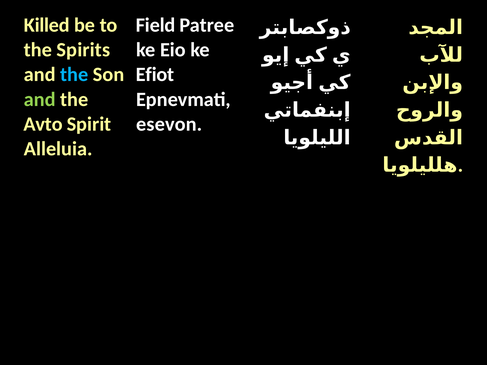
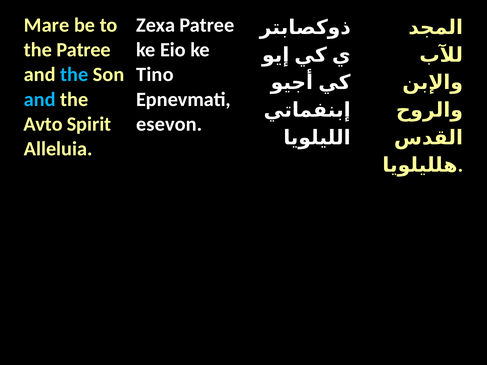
Killed: Killed -> Mare (47, 25)
Field: Field -> Zexa (156, 25)
the Spirits: Spirits -> Patree (84, 50)
Efiot: Efiot -> Tino (155, 75)
and colour: light green -> light blue (40, 99)
